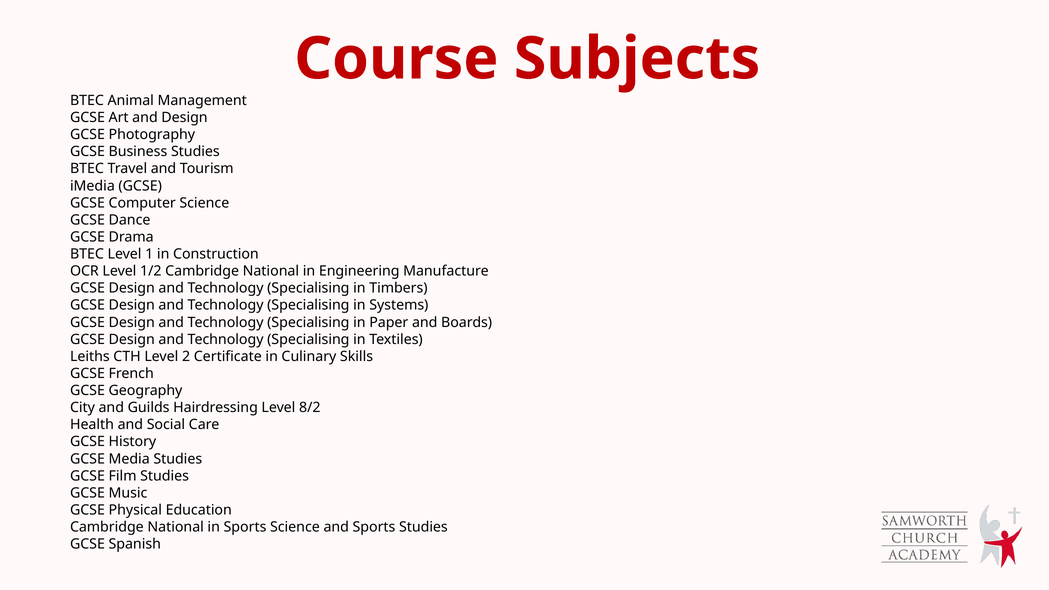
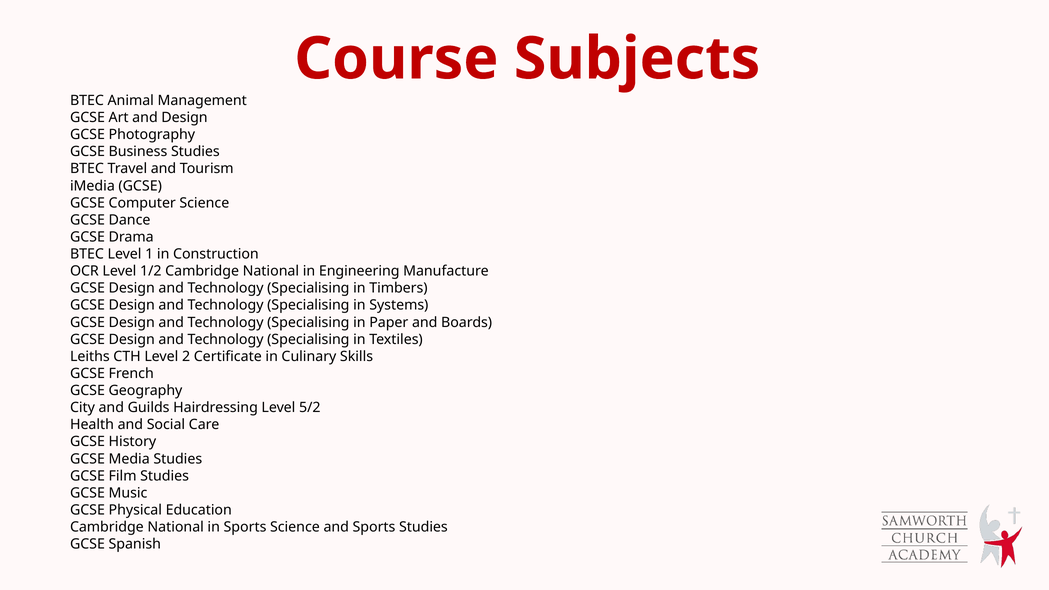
8/2: 8/2 -> 5/2 (310, 408)
